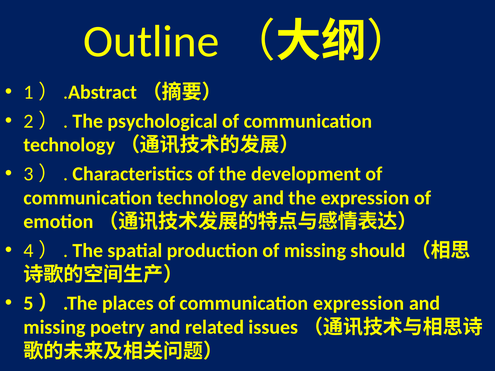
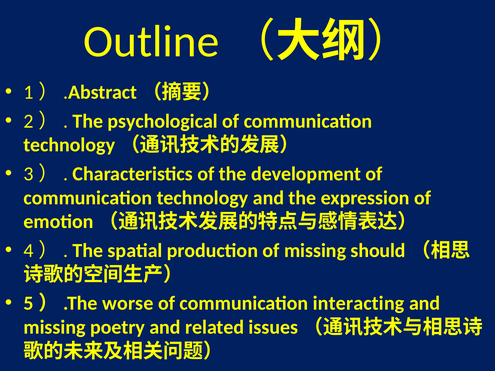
places: places -> worse (128, 304)
communication expression: expression -> interacting (359, 304)
